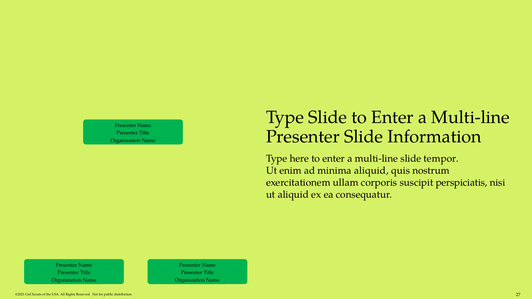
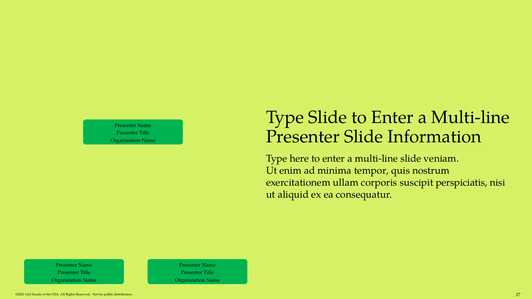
tempor: tempor -> veniam (441, 159)
minima aliquid: aliquid -> tempor (371, 171)
